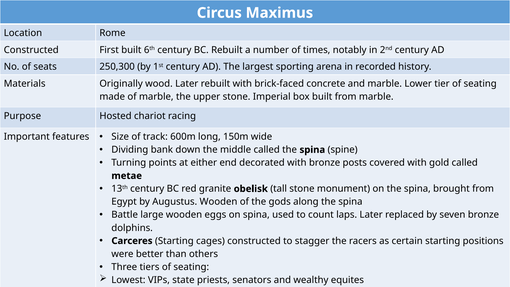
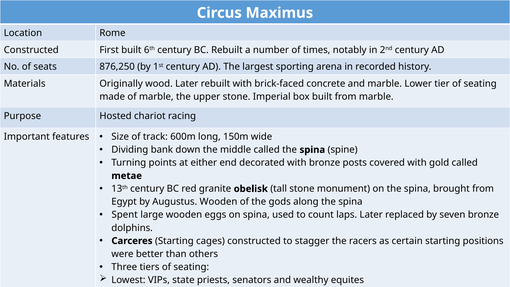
250,300: 250,300 -> 876,250 (117, 67)
Battle: Battle -> Spent (125, 215)
